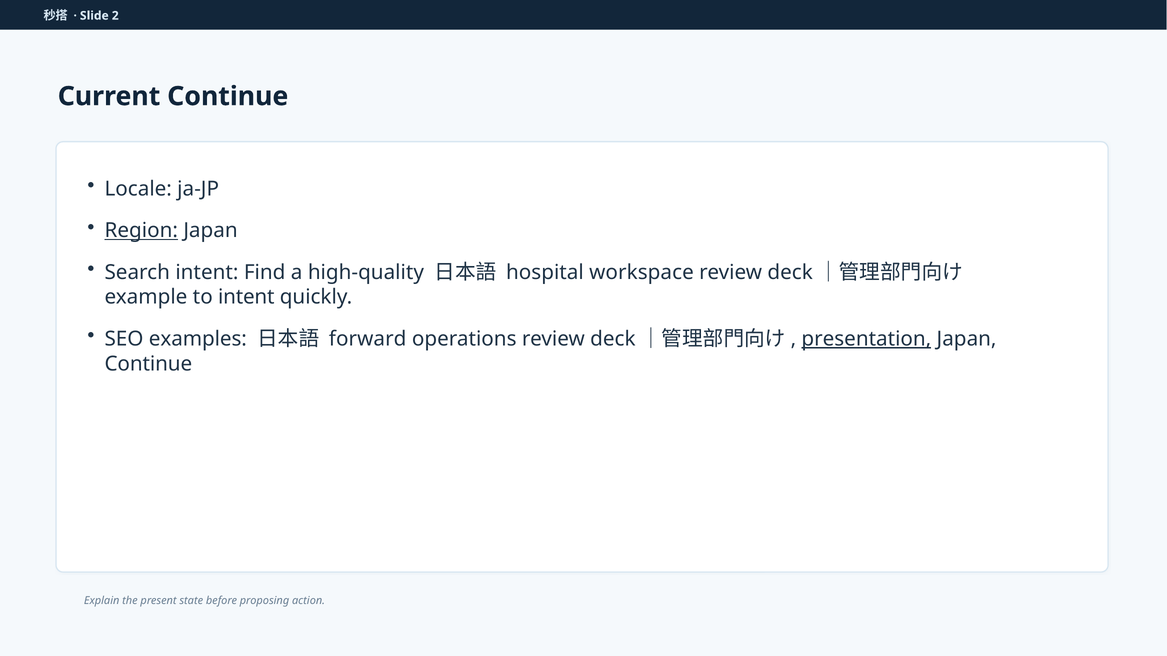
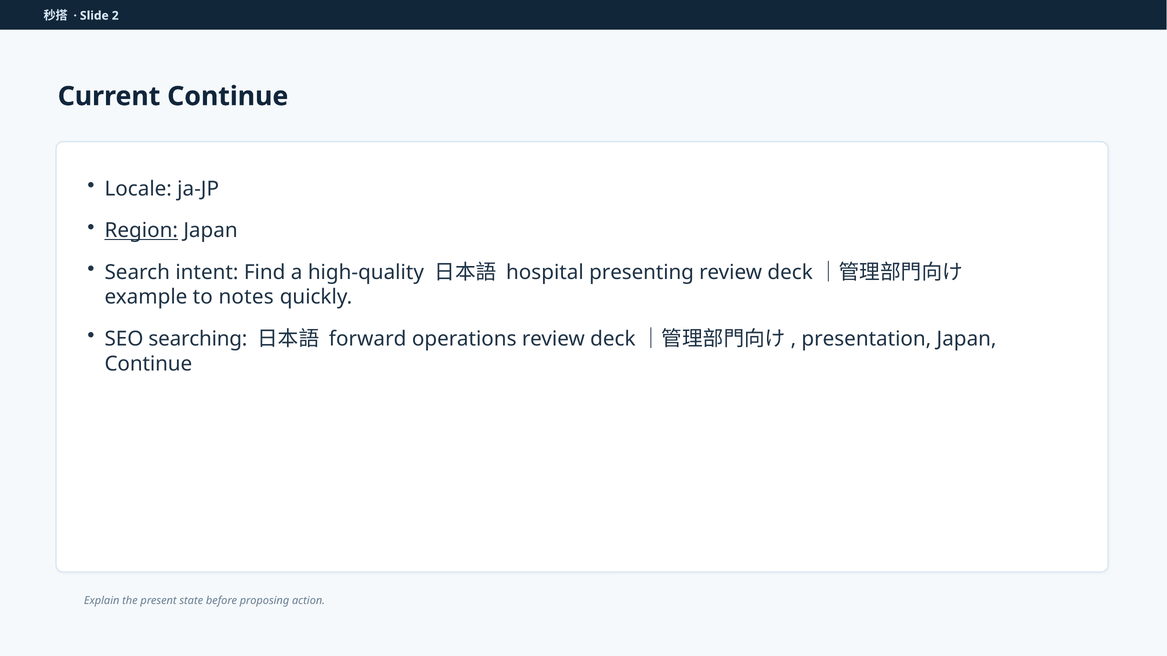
workspace: workspace -> presenting (642, 273)
to intent: intent -> notes (246, 297)
examples: examples -> searching (198, 339)
presentation underline: present -> none (866, 339)
